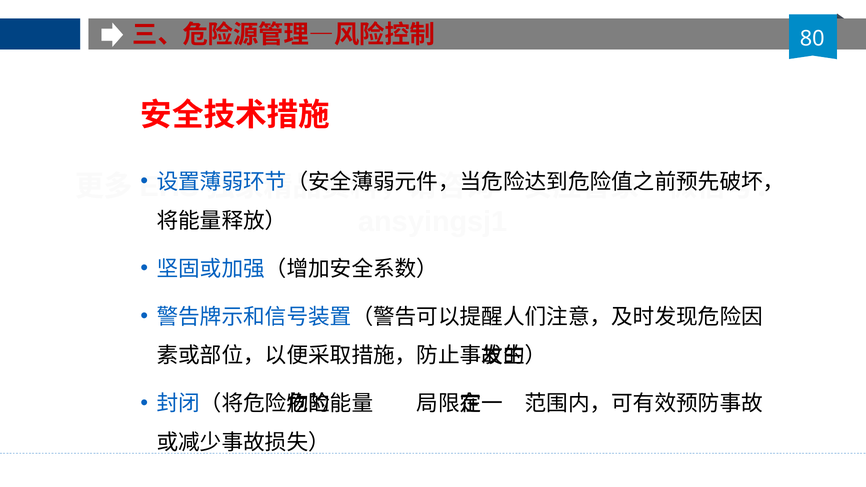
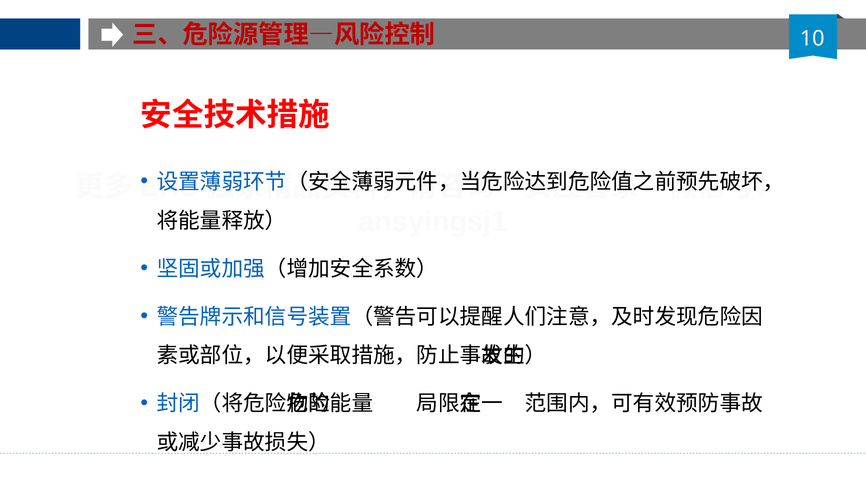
80: 80 -> 10 (812, 39)
